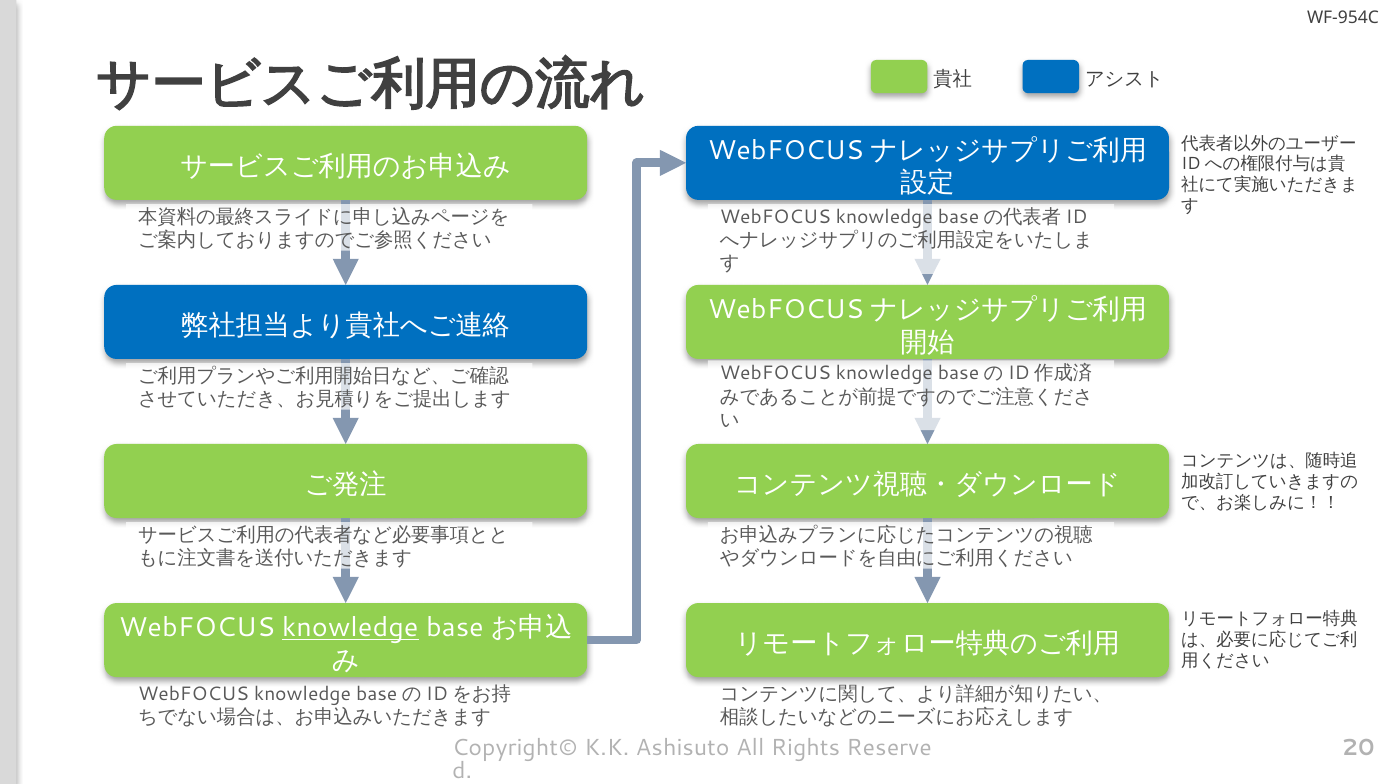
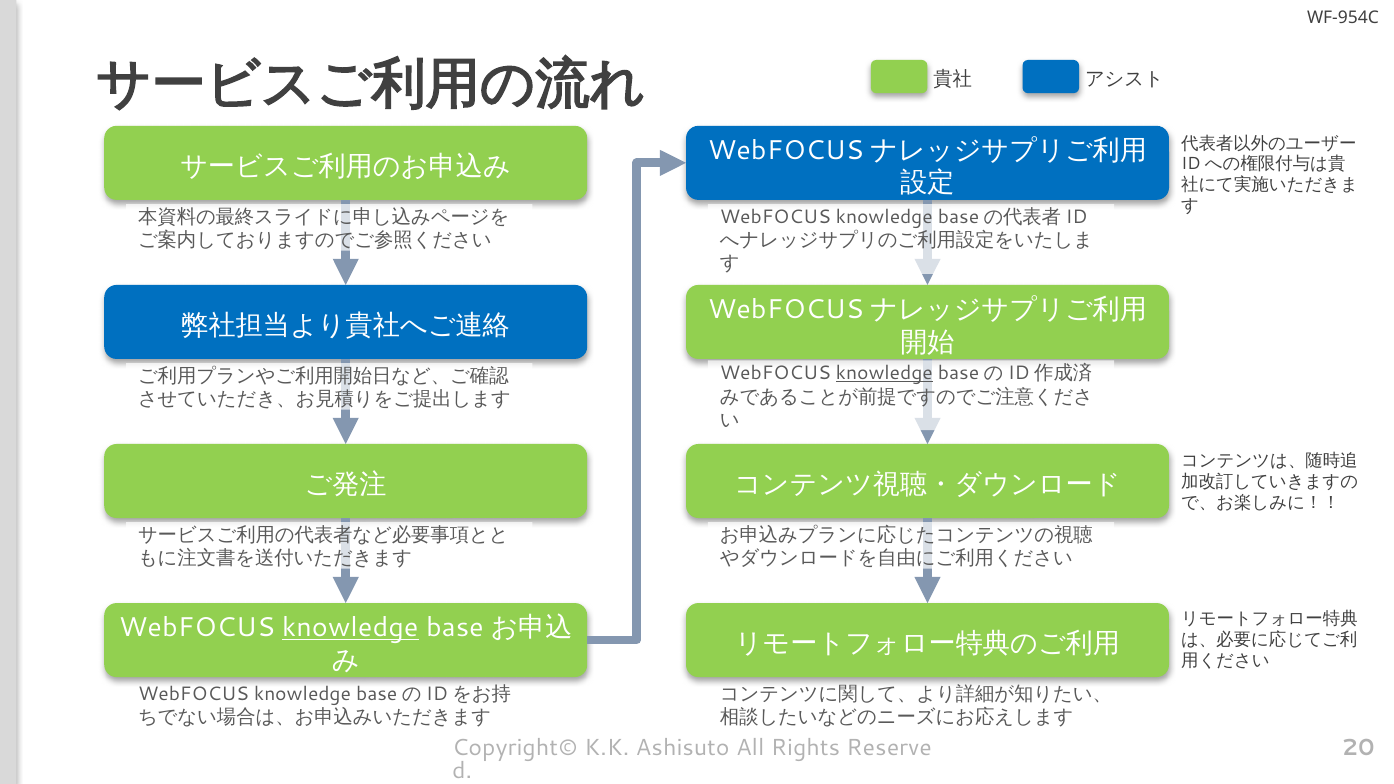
knowledge underline: none -> present (884, 373)
